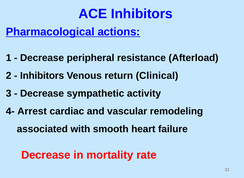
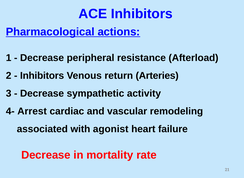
Clinical: Clinical -> Arteries (157, 75)
smooth: smooth -> agonist (111, 129)
